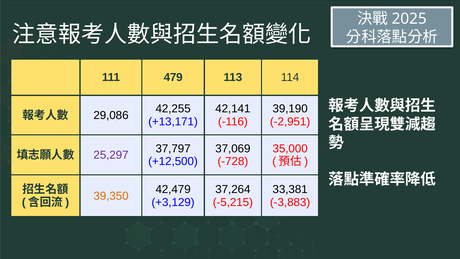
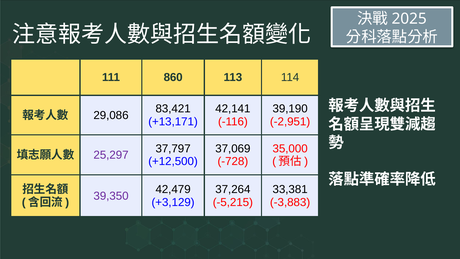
479: 479 -> 860 (173, 77)
42,255: 42,255 -> 83,421 (173, 109)
39,350 colour: orange -> purple (111, 196)
